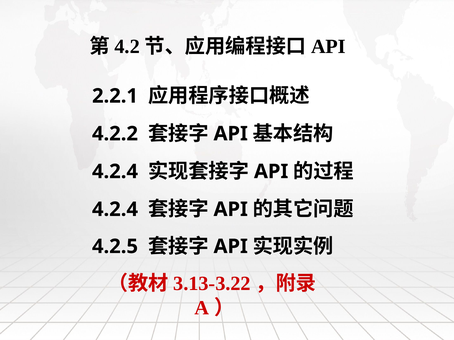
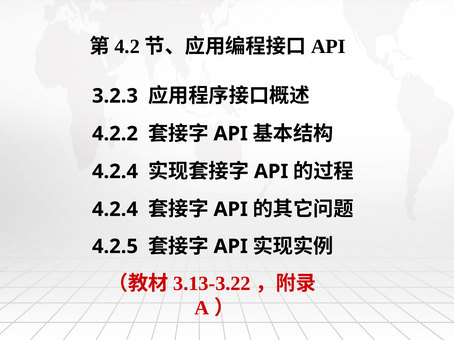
2.2.1: 2.2.1 -> 3.2.3 (115, 96)
